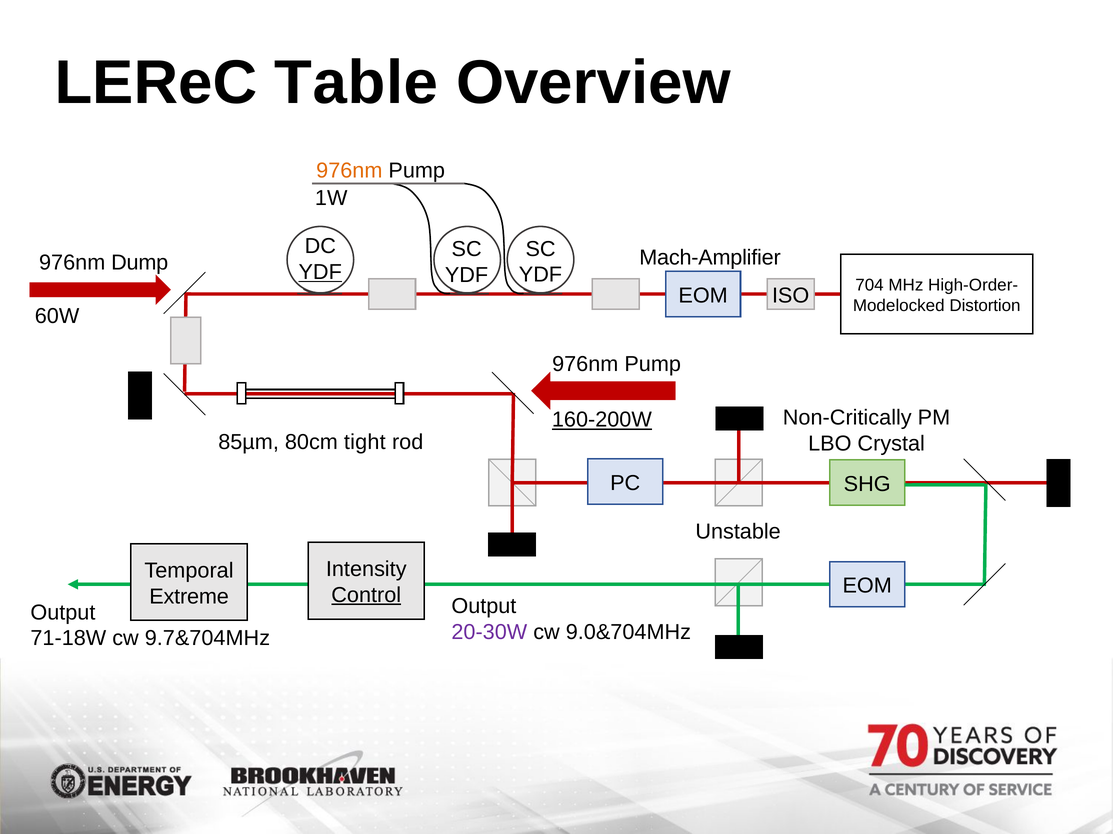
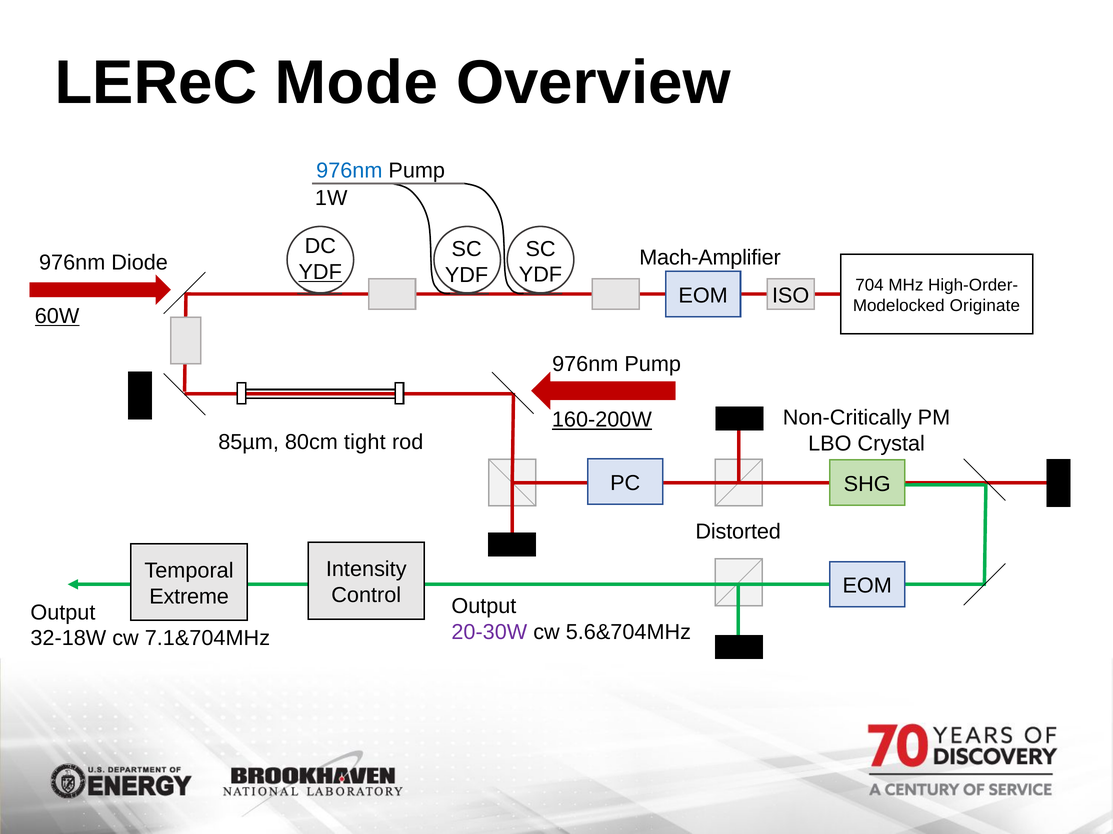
Table: Table -> Mode (356, 83)
976nm colour: orange -> blue (349, 171)
Dump: Dump -> Diode (140, 263)
Distortion: Distortion -> Originate (985, 306)
60W underline: none -> present (57, 316)
Unstable: Unstable -> Distorted (738, 532)
Control underline: present -> none (366, 596)
9.0&704MHz: 9.0&704MHz -> 5.6&704MHz (628, 633)
71-18W: 71-18W -> 32-18W (68, 639)
9.7&704MHz: 9.7&704MHz -> 7.1&704MHz (207, 639)
